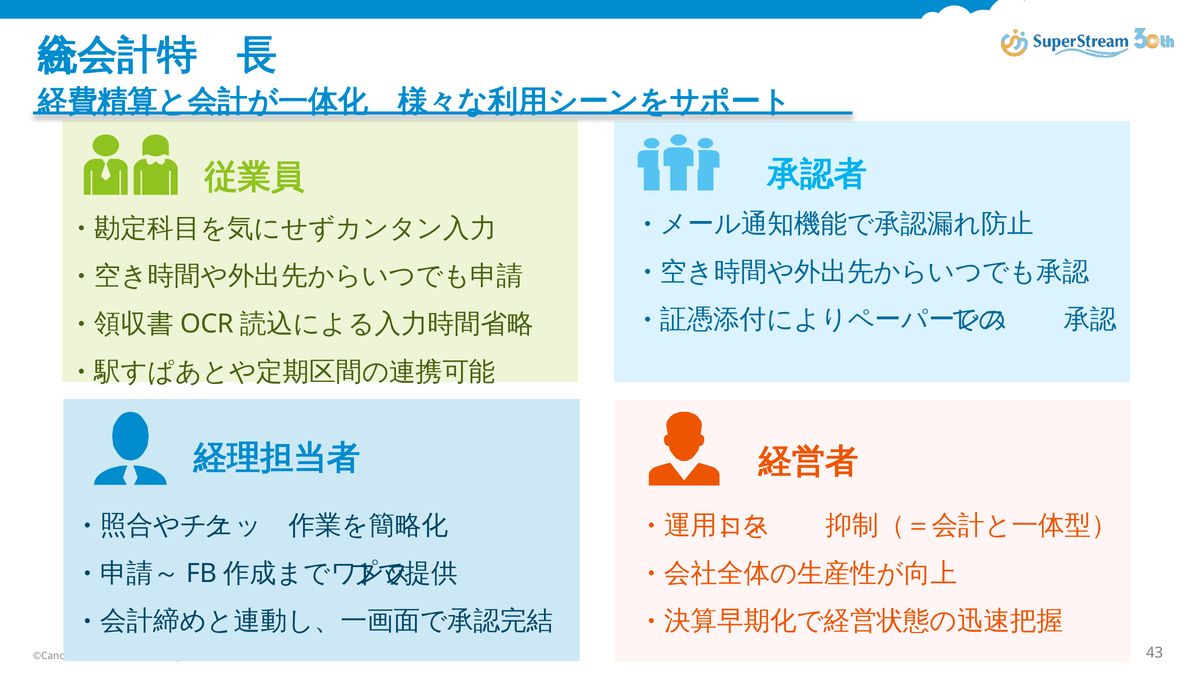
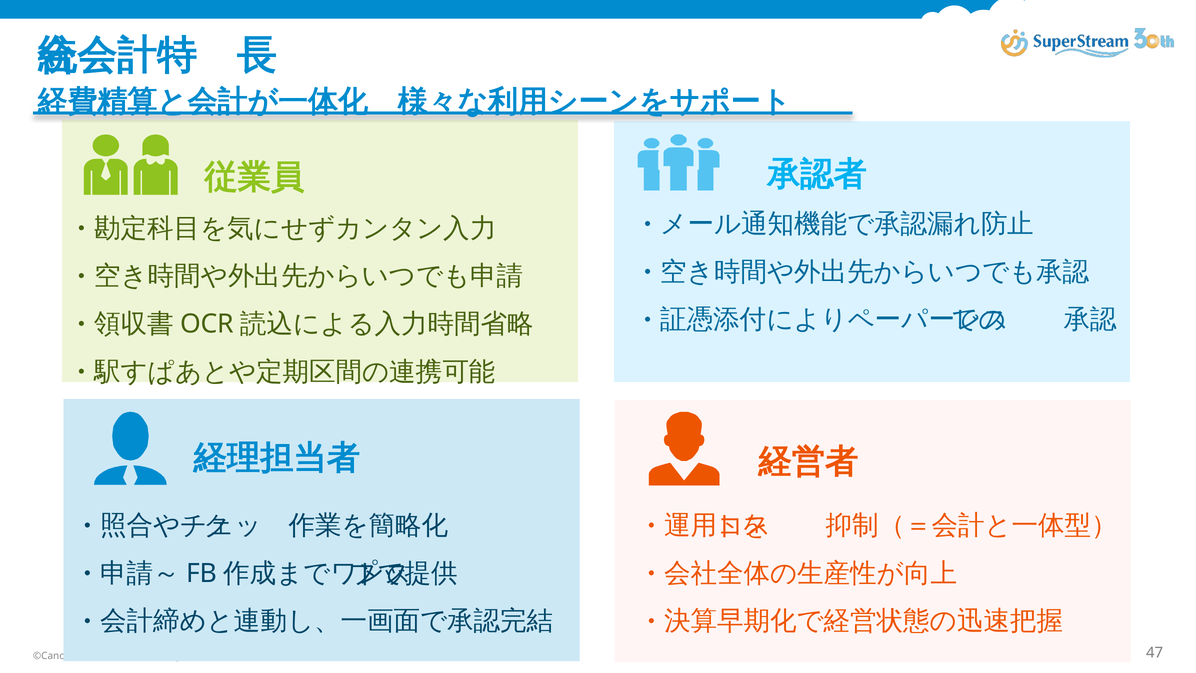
43: 43 -> 47 (1155, 652)
